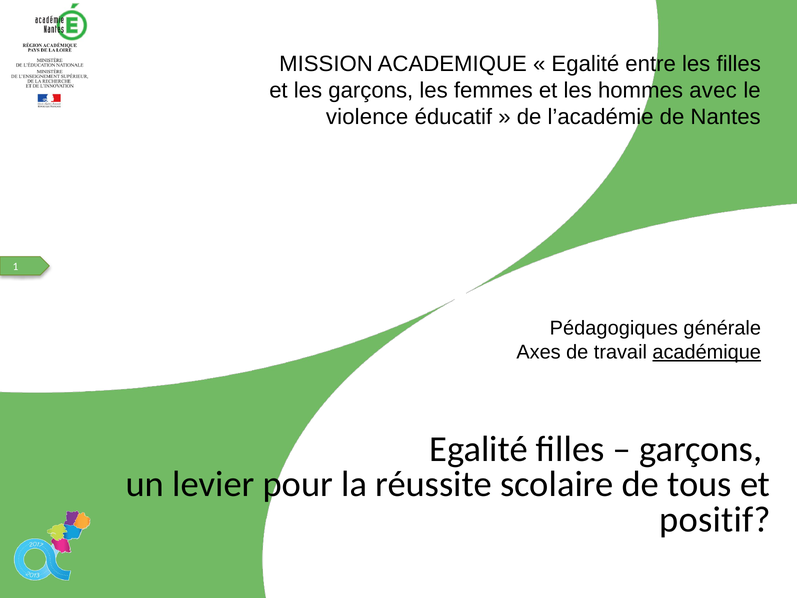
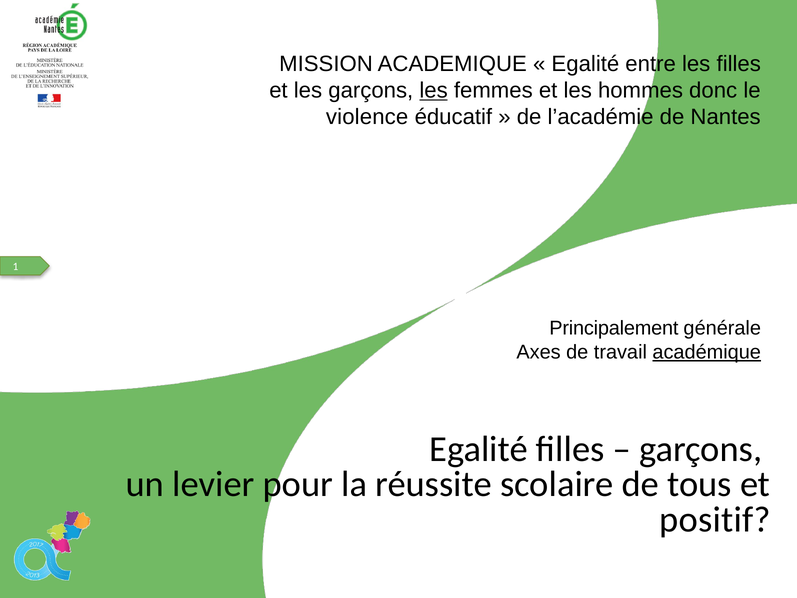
les underline: none -> present (434, 90)
avec: avec -> donc (713, 90)
Pédagogiques: Pédagogiques -> Principalement (614, 328)
